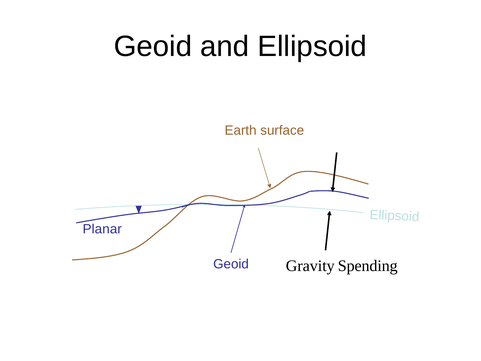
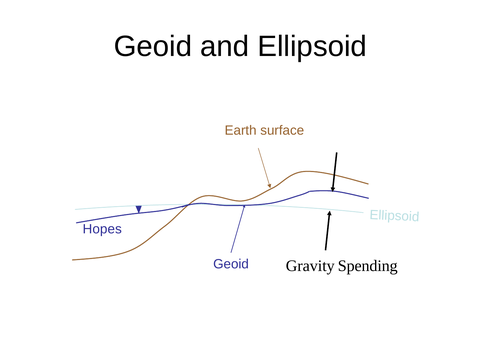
Planar: Planar -> Hopes (102, 229)
